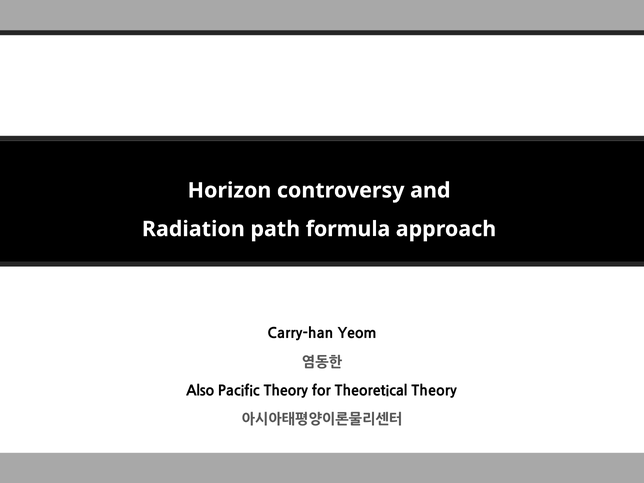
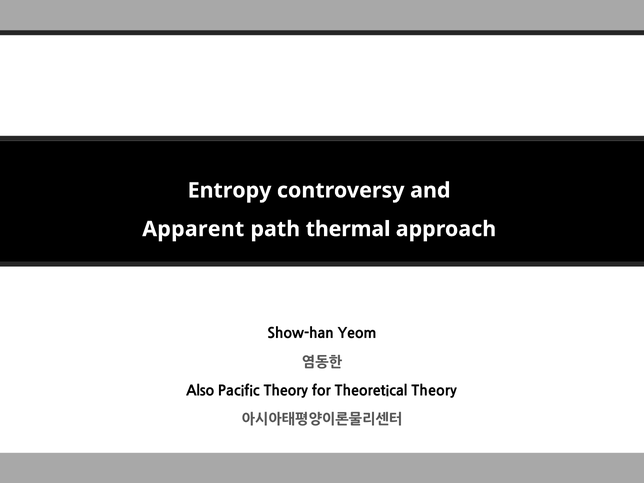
Horizon: Horizon -> Entropy (230, 190)
Radiation: Radiation -> Apparent (193, 229)
formula: formula -> thermal (348, 229)
Carry-han: Carry-han -> Show-han (301, 334)
